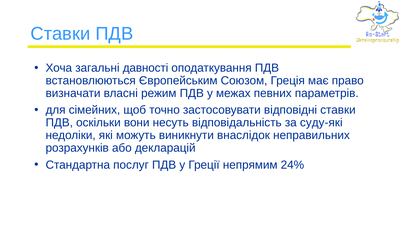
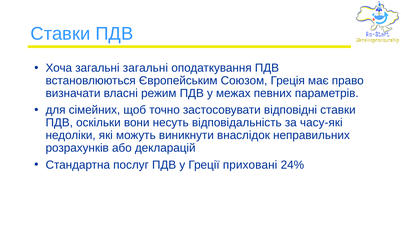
загальні давності: давності -> загальні (145, 68)
суду-які: суду-які -> часу-які (321, 123)
непрямим: непрямим -> приховані (250, 165)
